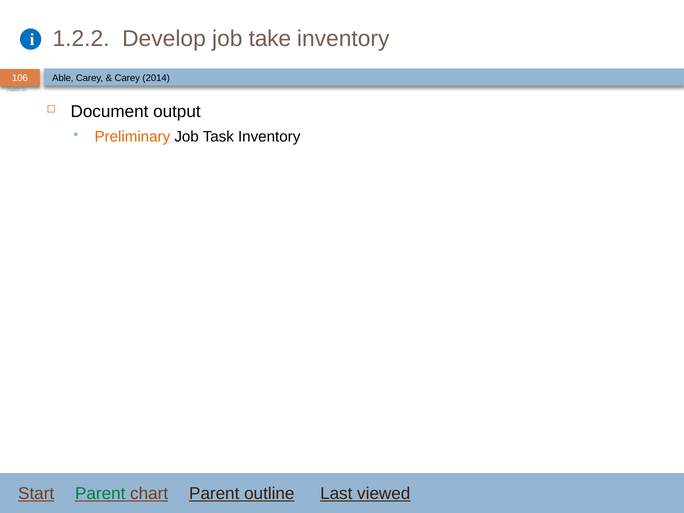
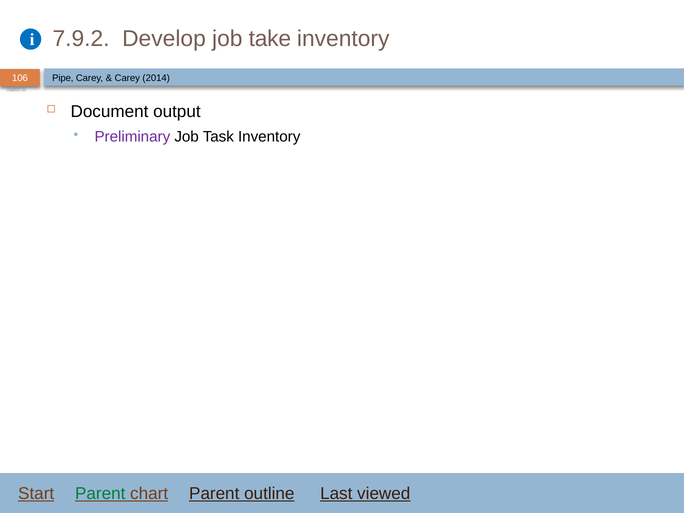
1.2.2: 1.2.2 -> 7.9.2 (81, 39)
Able: Able -> Pipe (63, 78)
Preliminary colour: orange -> purple (132, 137)
